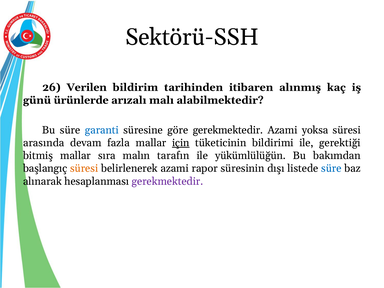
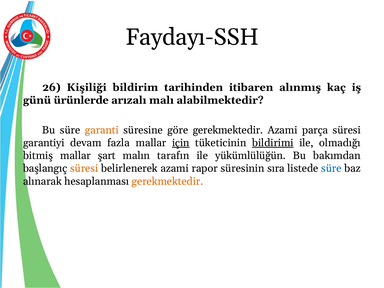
Sektörü-SSH: Sektörü-SSH -> Faydayı-SSH (192, 37)
Verilen: Verilen -> Kişiliği (87, 87)
garanti colour: blue -> orange (102, 130)
yoksa: yoksa -> parça (315, 130)
arasında: arasında -> garantiyi (44, 143)
bildirimi underline: none -> present (273, 143)
gerektiği: gerektiği -> olmadığı (340, 143)
sıra: sıra -> şart (107, 156)
dışı: dışı -> sıra (276, 168)
gerekmektedir colour: purple -> orange (167, 181)
